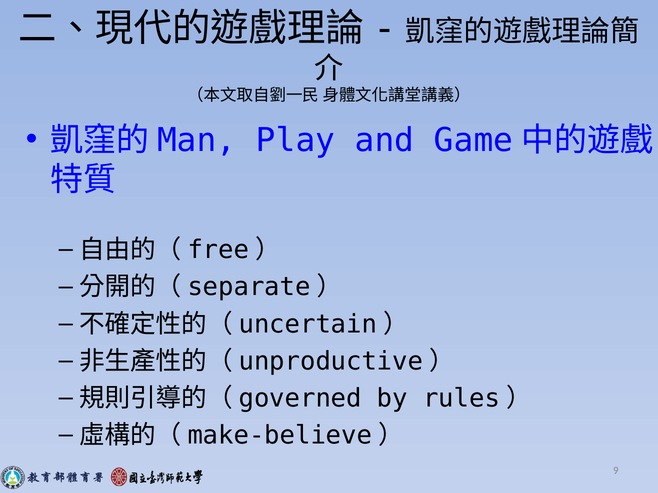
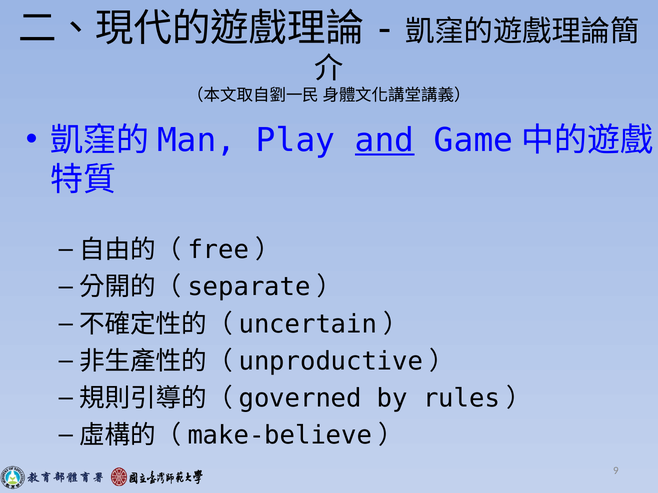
and underline: none -> present (385, 140)
